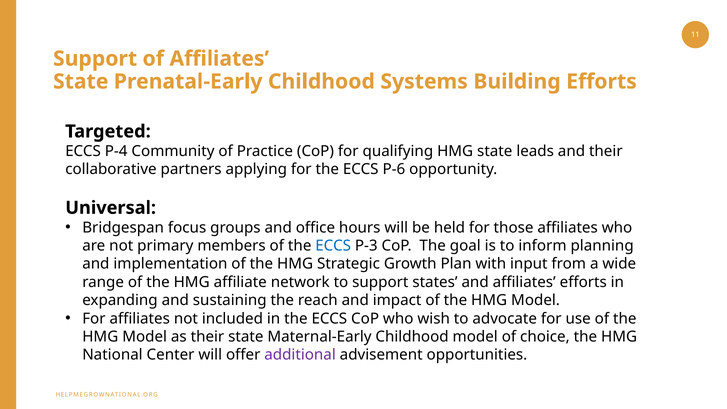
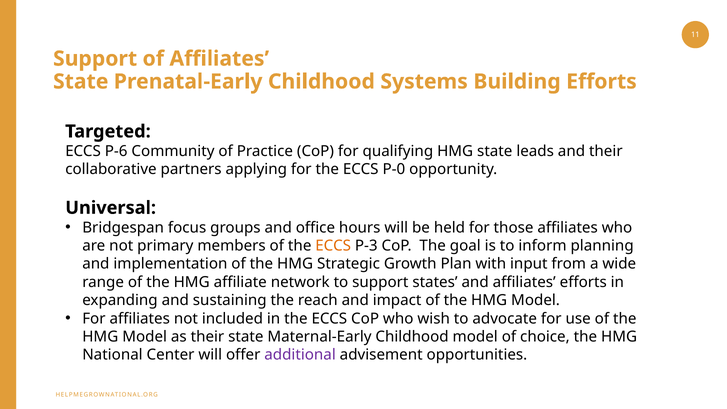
P-4: P-4 -> P-6 (116, 151)
P-6: P-6 -> P-0 (394, 169)
ECCS colour: blue -> orange (333, 246)
